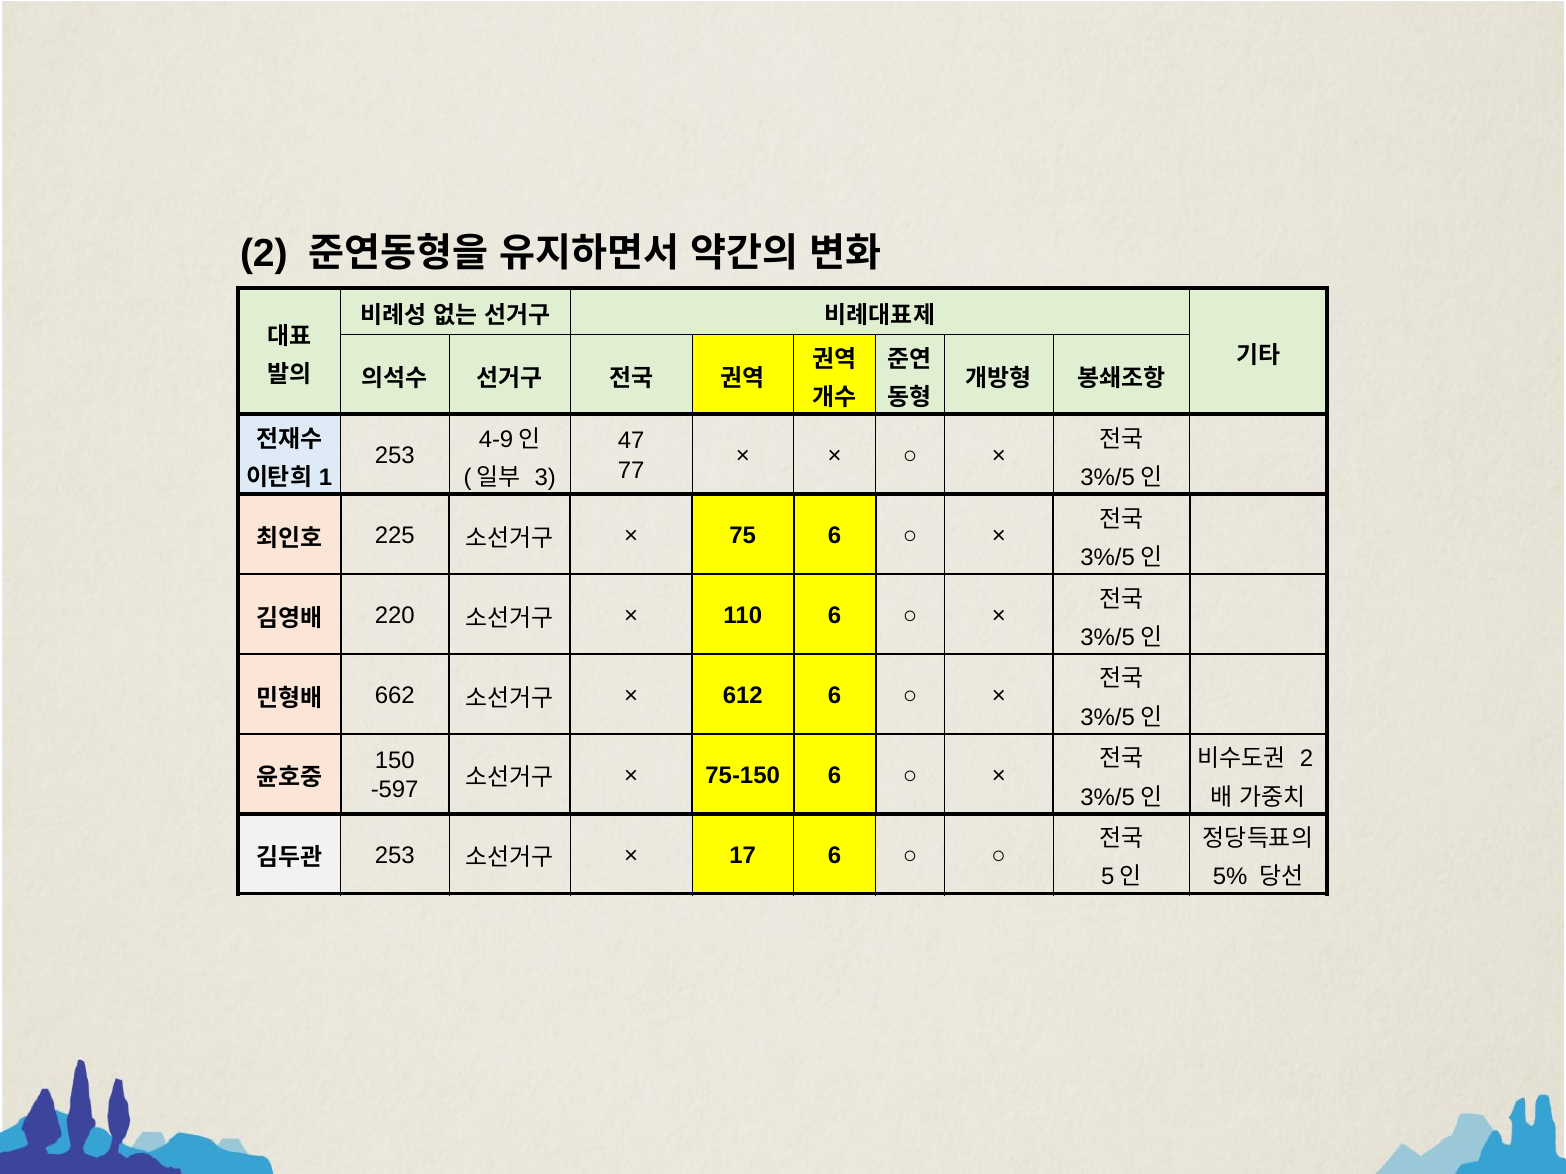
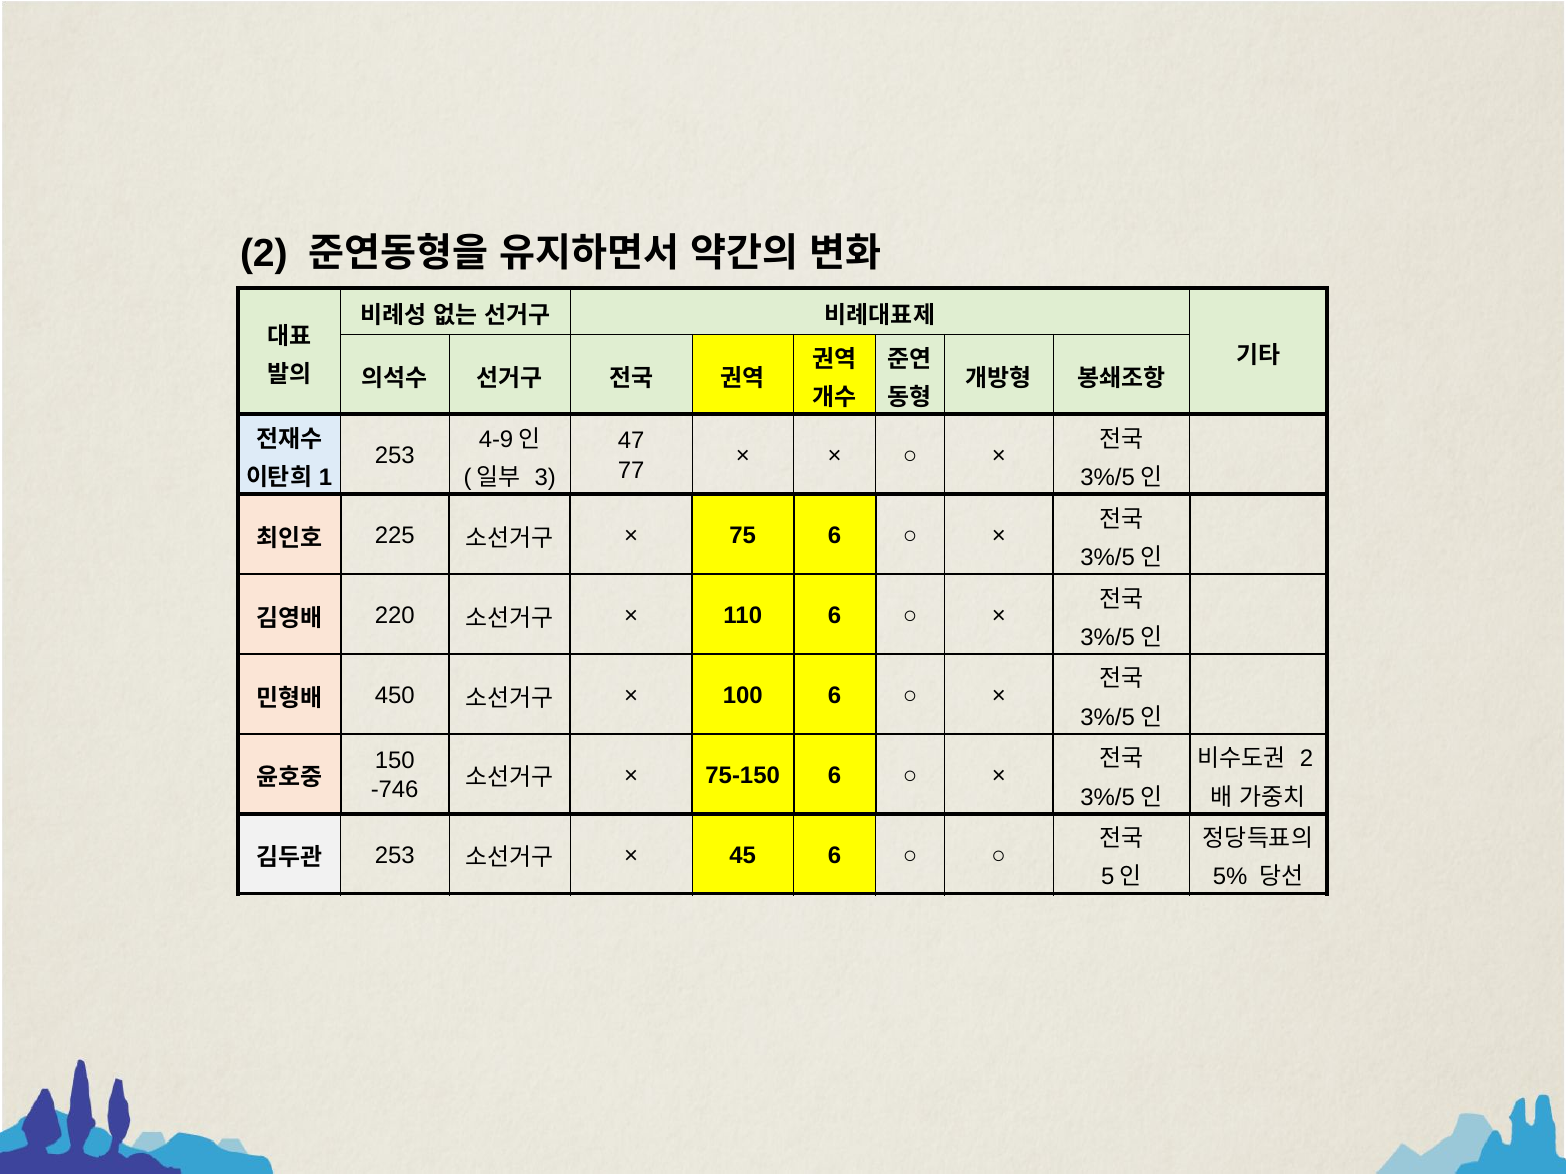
662: 662 -> 450 (395, 696)
612: 612 -> 100 (743, 696)
-597: -597 -> -746 (395, 790)
17: 17 -> 45 (743, 856)
